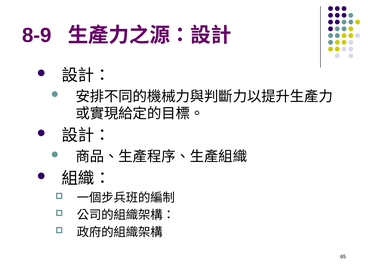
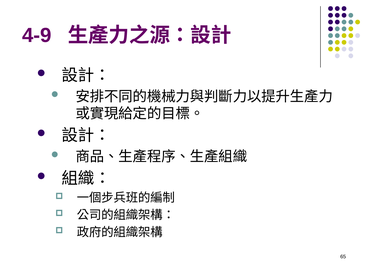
8-9: 8-9 -> 4-9 (37, 35)
